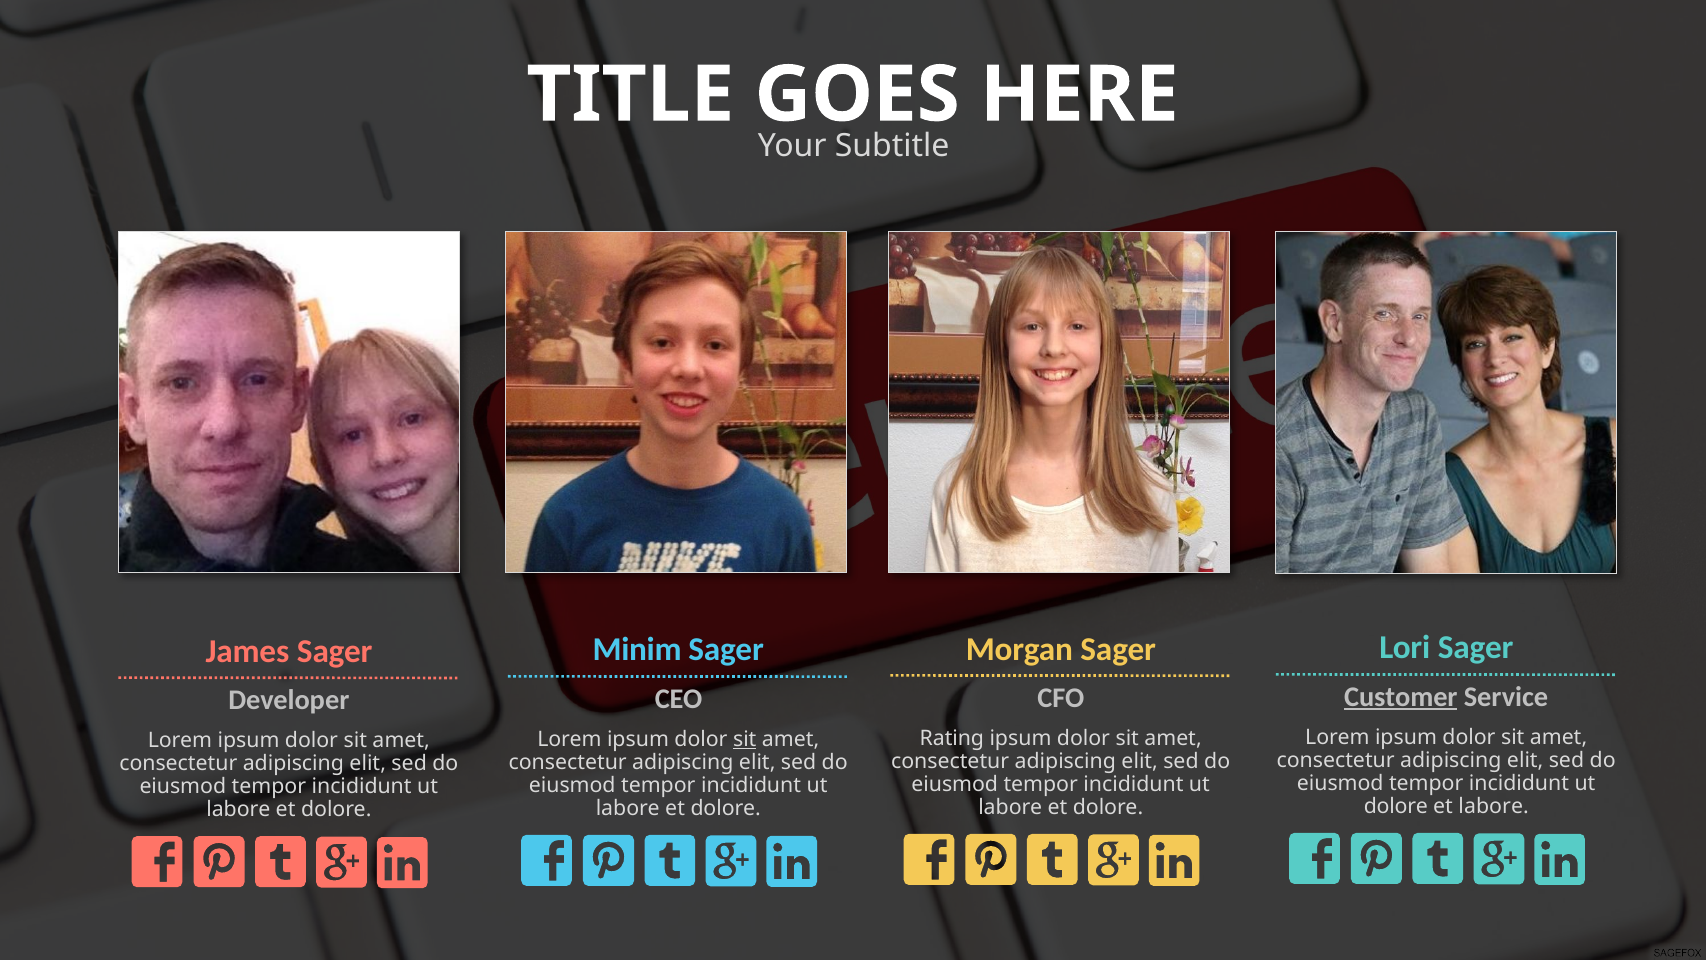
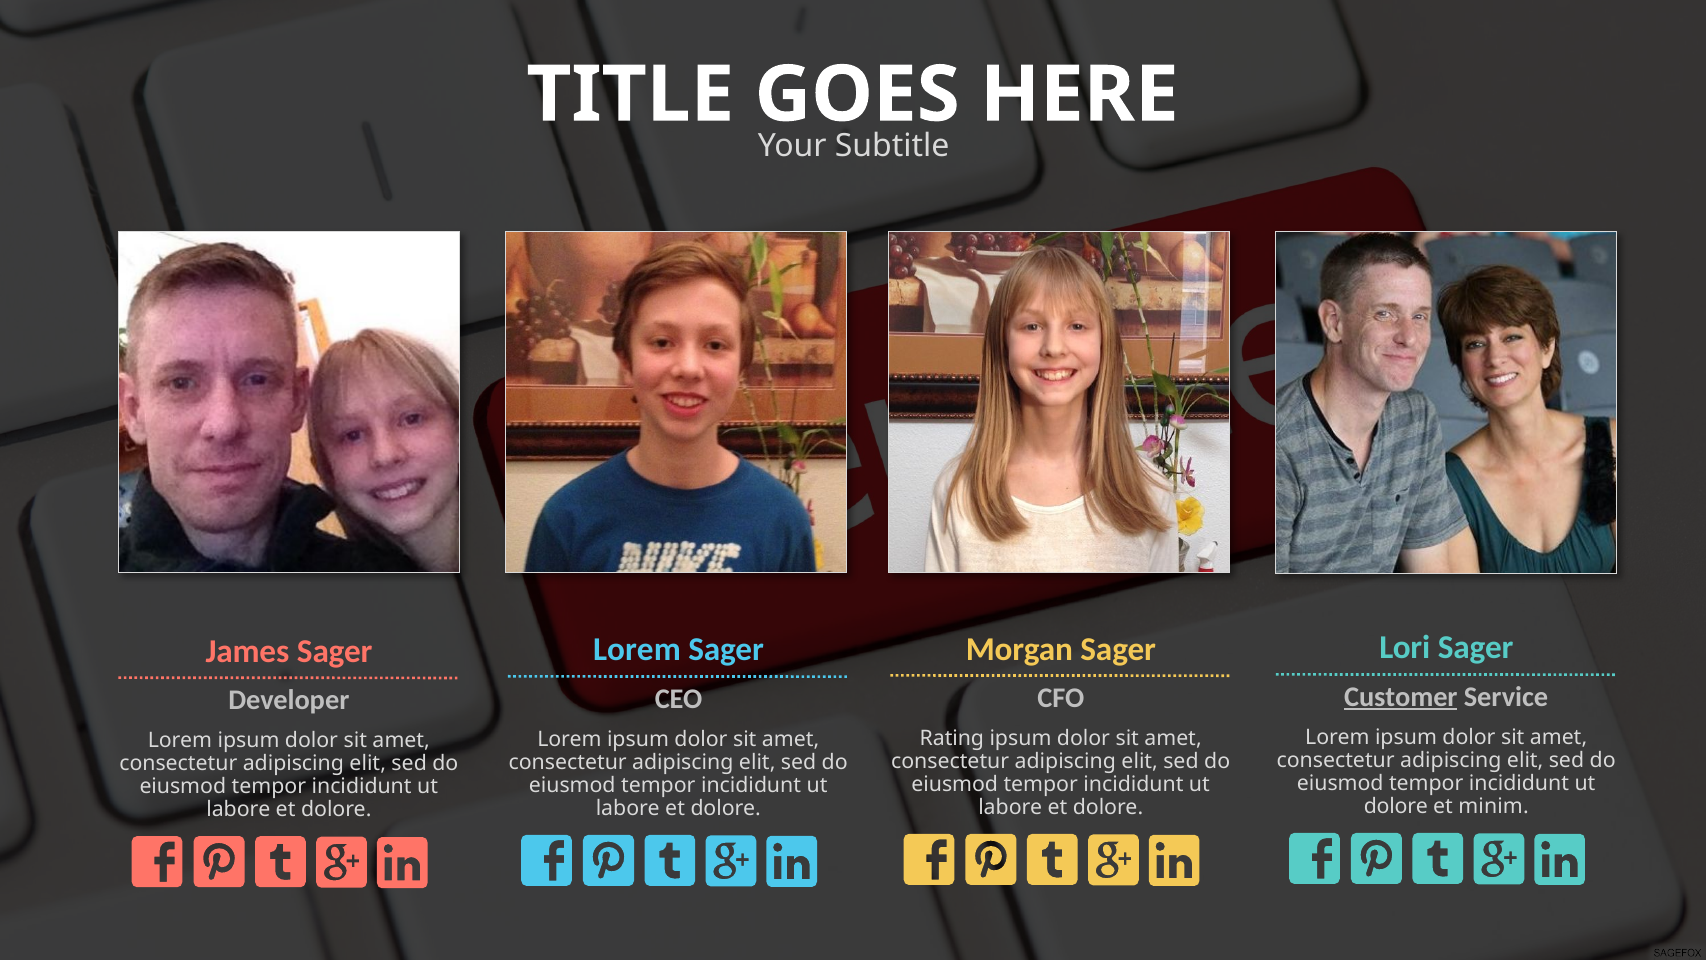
Minim: Minim -> Lorem (637, 650)
sit underline: present -> none (745, 739)
et labore: labore -> minim (1494, 806)
